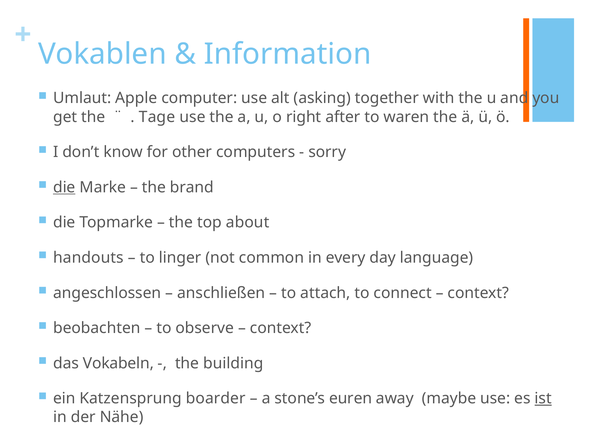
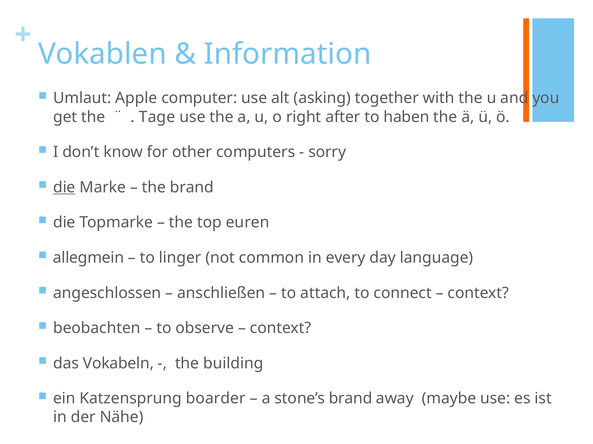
waren: waren -> haben (406, 117)
about: about -> euren (248, 223)
handouts: handouts -> allegmein (89, 258)
stone’s euren: euren -> brand (351, 399)
ist underline: present -> none (543, 399)
